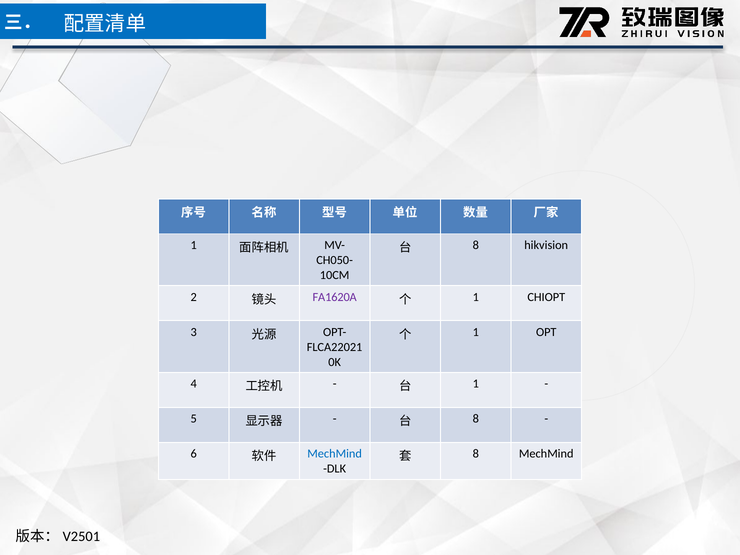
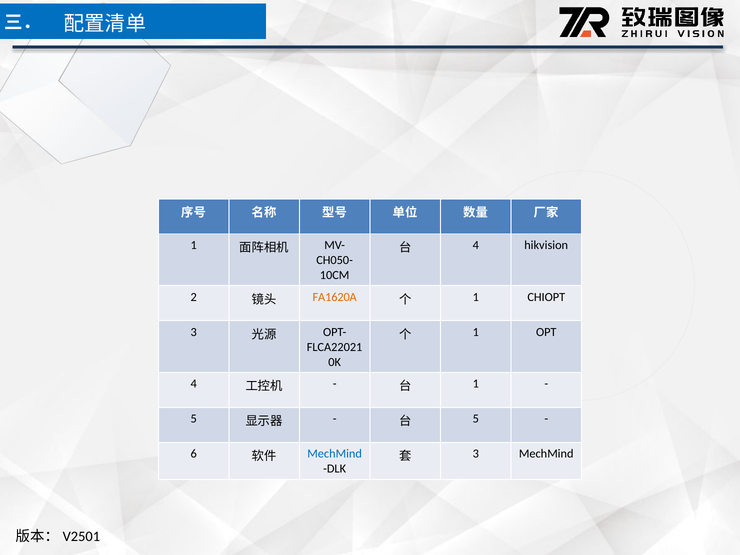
8: 8 -> 4 (476, 245)
FA1620A colour: purple -> orange (335, 297)
8: 8 -> 5 (476, 419)
8: 8 -> 3 (476, 454)
